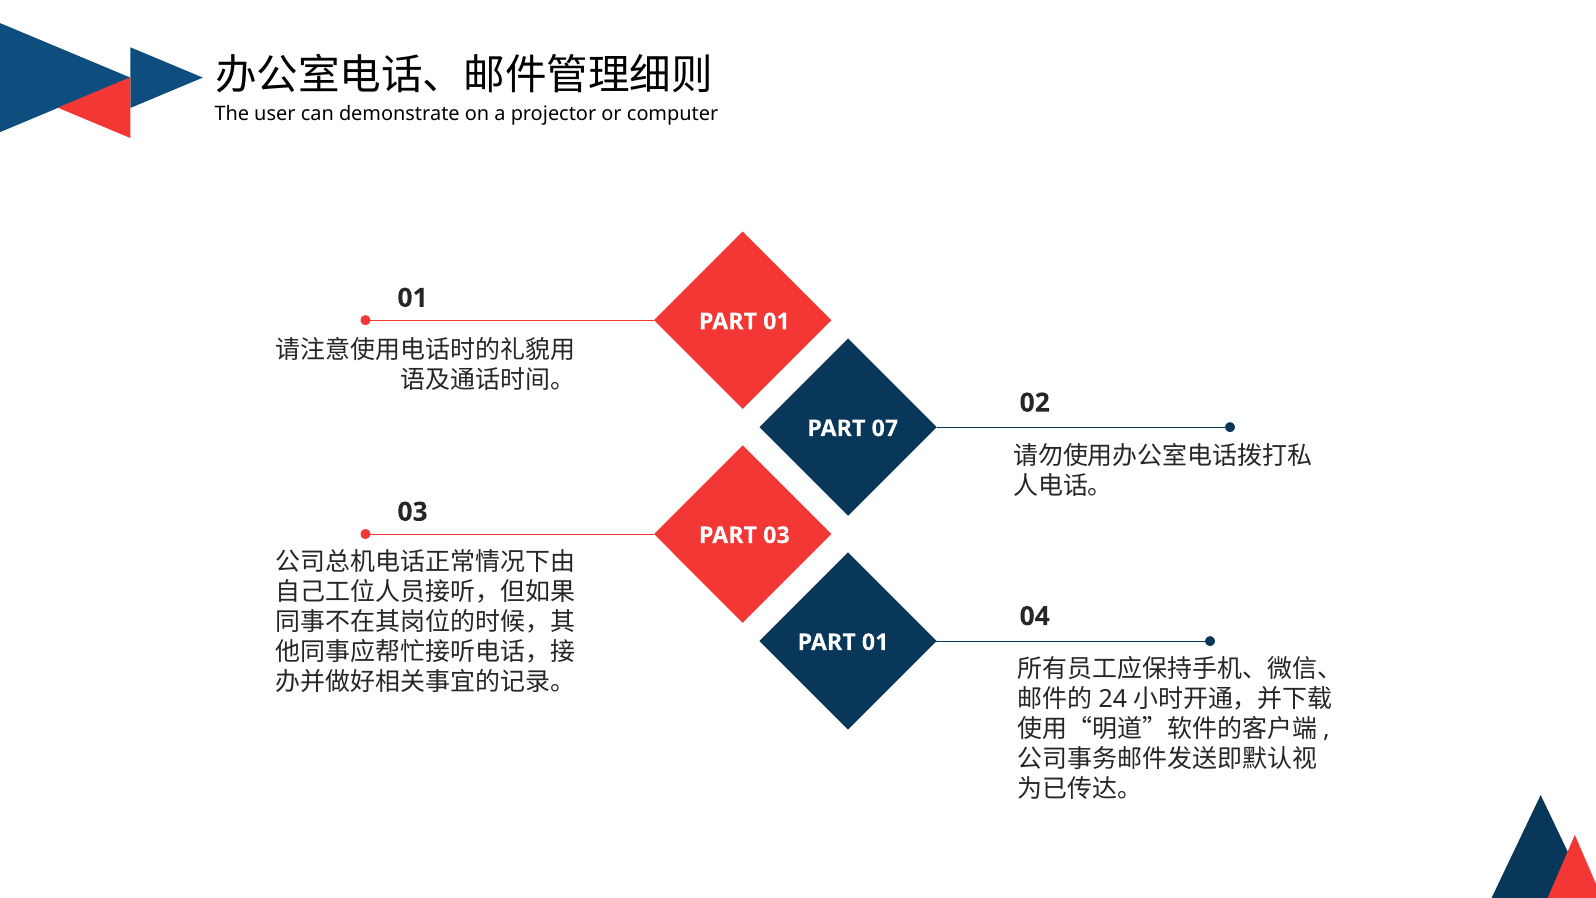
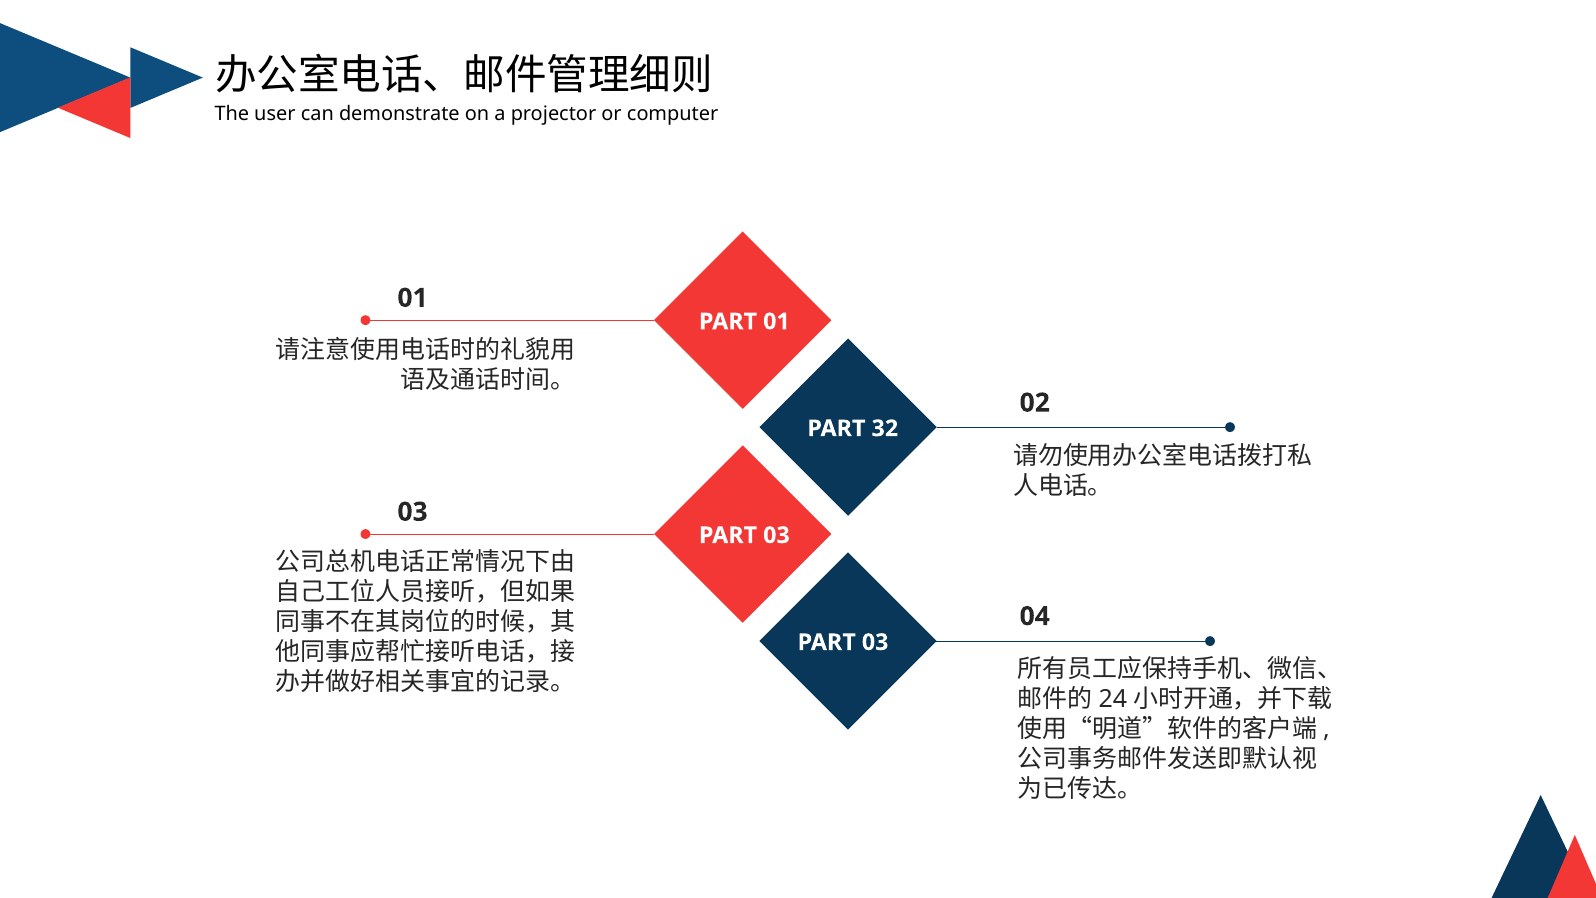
07: 07 -> 32 (885, 428)
01: 01 -> 03 (875, 642)
